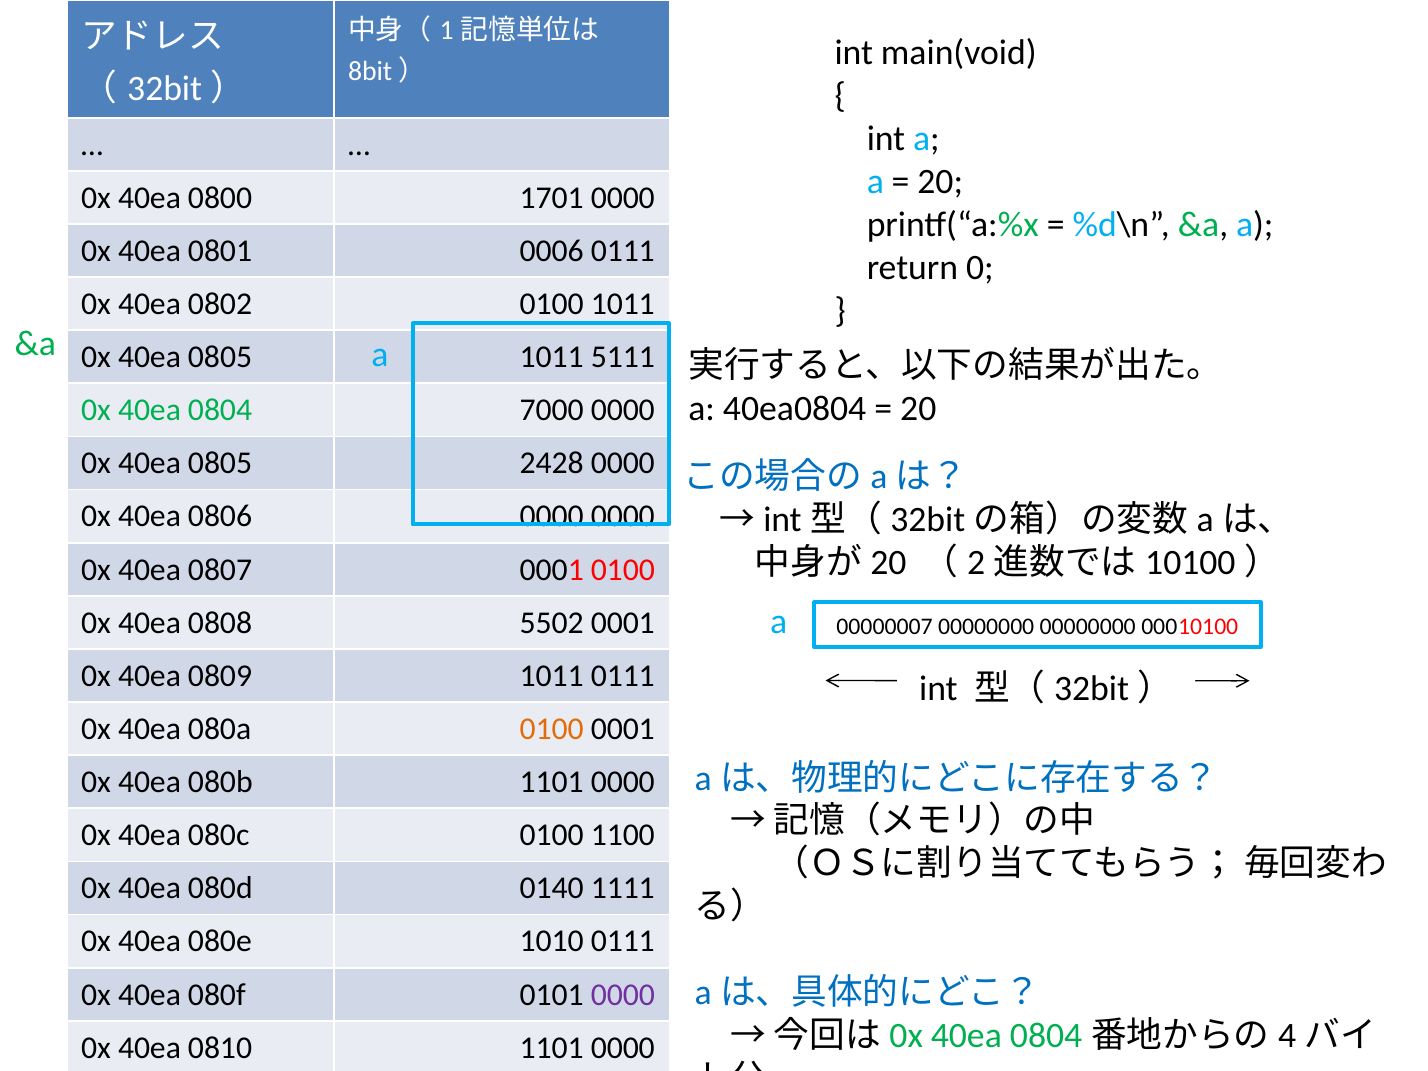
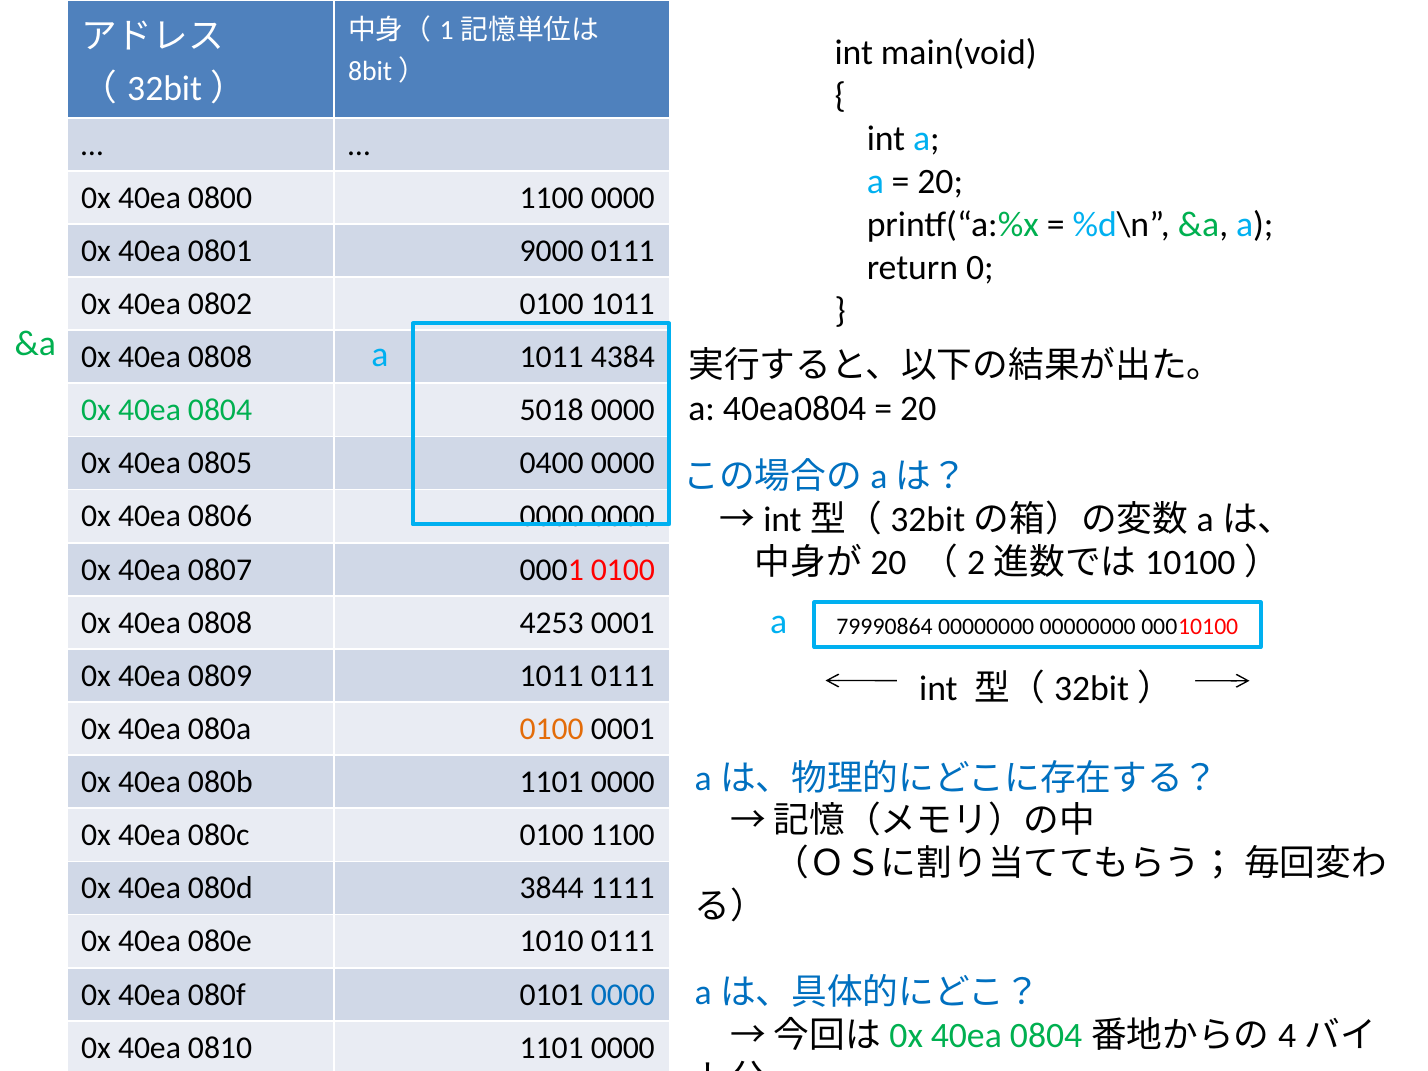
0800 1701: 1701 -> 1100 (552, 198)
0006: 0006 -> 9000 (552, 251)
0805: 0805 -> 0808 (220, 357)
5111: 5111 -> 4384 (623, 357)
7000: 7000 -> 5018 (552, 410)
2428: 2428 -> 0400 (552, 463)
5502: 5502 -> 4253 (552, 623)
00000007: 00000007 -> 79990864 (885, 626)
0140: 0140 -> 3844 (552, 888)
0000 colour: purple -> blue (623, 995)
